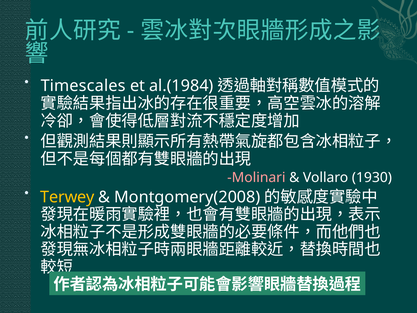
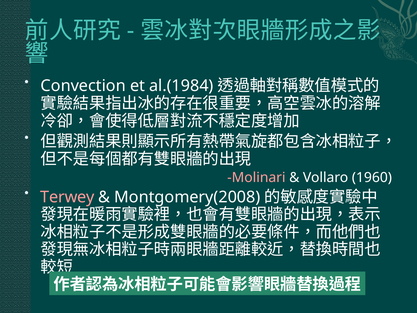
Timescales: Timescales -> Convection (83, 86)
1930: 1930 -> 1960 (372, 177)
Terwey colour: yellow -> pink (67, 197)
